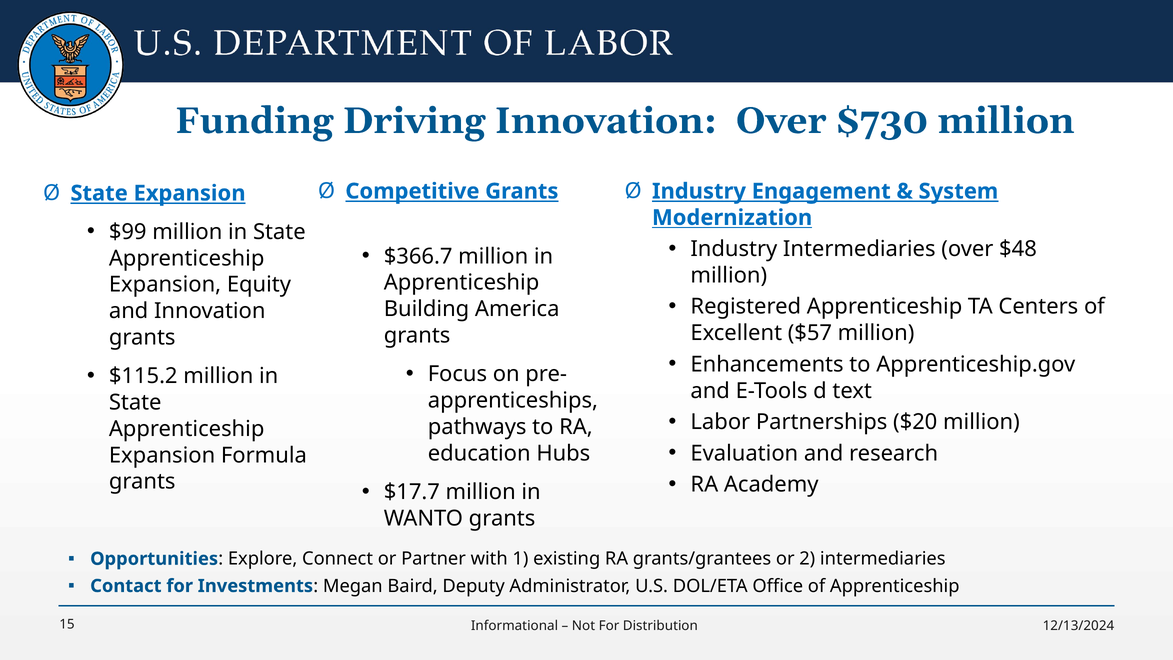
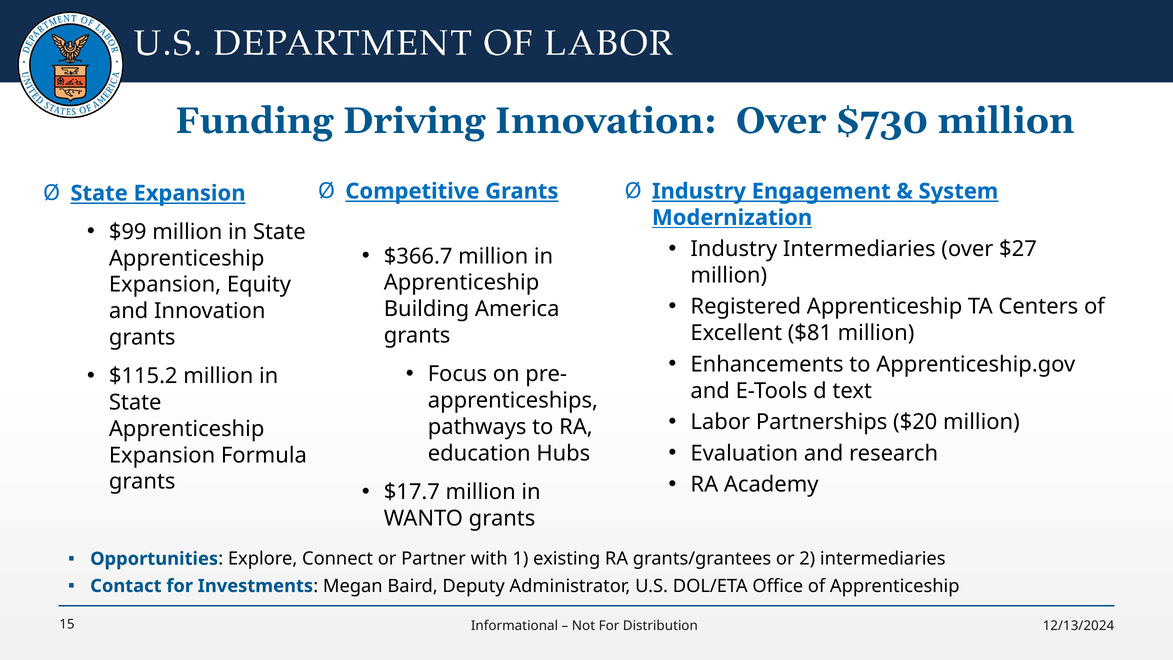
$48: $48 -> $27 (1018, 249)
$57: $57 -> $81 (810, 333)
